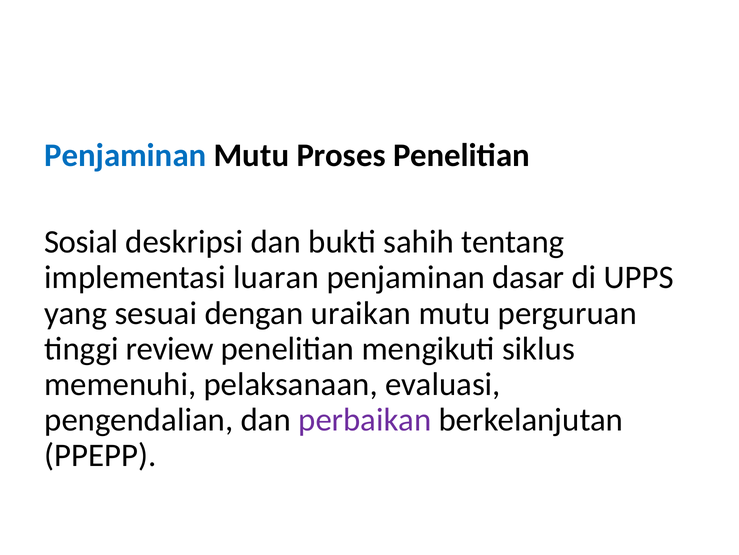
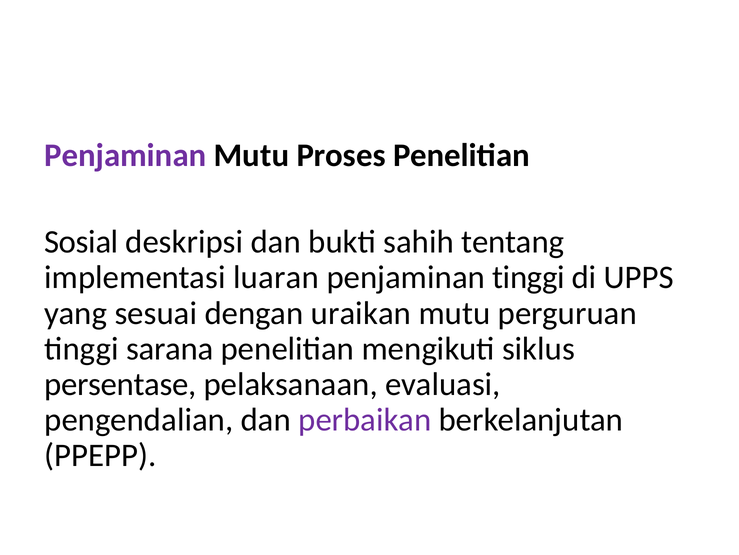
Penjaminan colour: blue -> purple (125, 155)
penjaminan dasar: dasar -> tinggi (528, 277)
review: review -> sarana (170, 348)
memenuhi: memenuhi -> persentase (120, 384)
